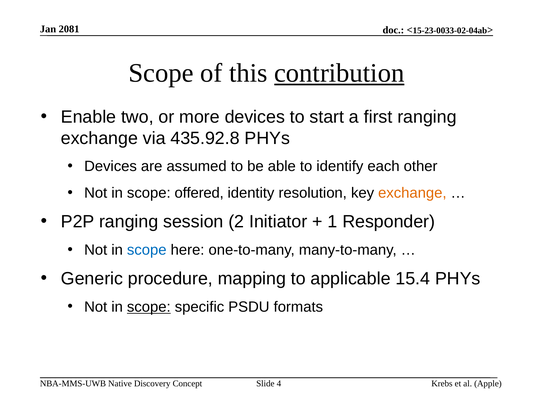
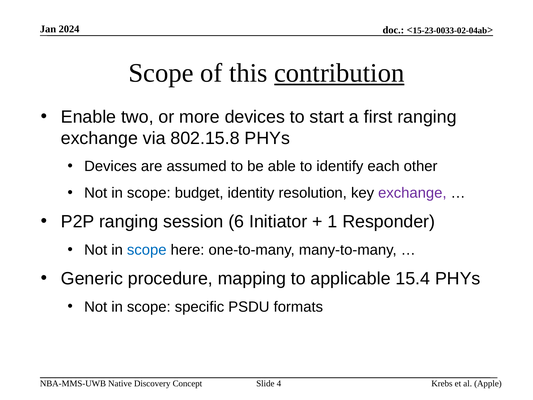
2081: 2081 -> 2024 (69, 29)
435.92.8: 435.92.8 -> 802.15.8 (205, 138)
offered: offered -> budget (199, 193)
exchange colour: orange -> purple (412, 193)
2: 2 -> 6 (236, 222)
scope underline: present -> none (149, 307)
